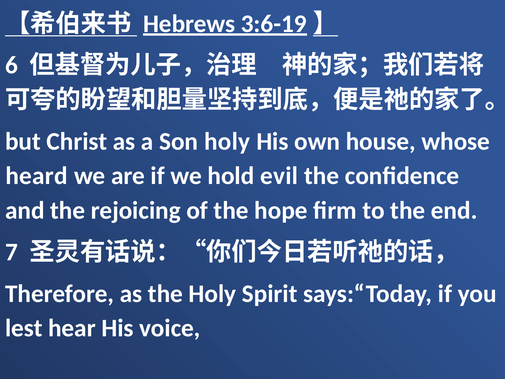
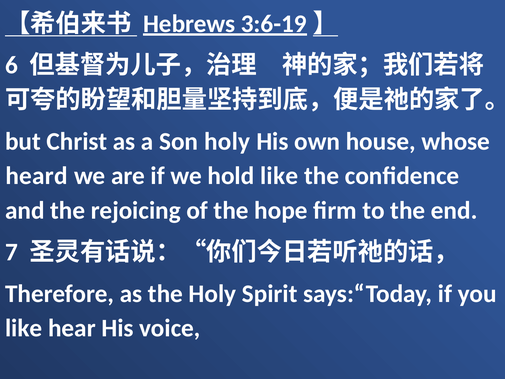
hold evil: evil -> like (279, 176)
lest: lest -> like (24, 328)
